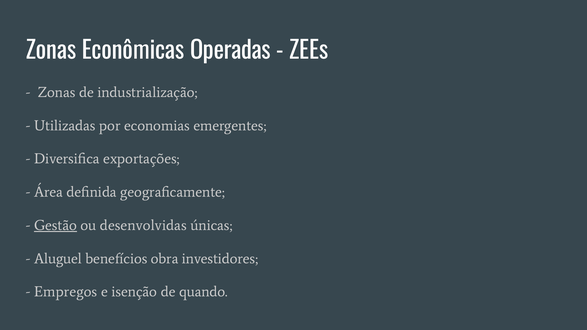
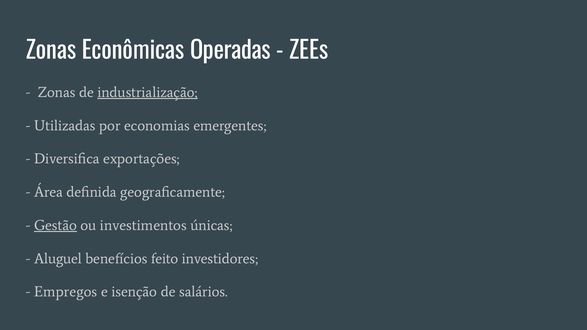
industrialização underline: none -> present (148, 92)
desenvolvidas: desenvolvidas -> investimentos (143, 225)
obra: obra -> feito (165, 259)
quando: quando -> salários (203, 292)
